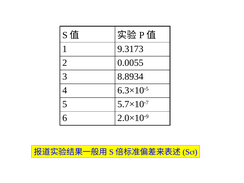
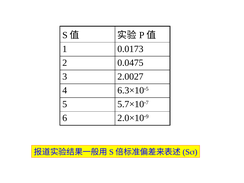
9.3173: 9.3173 -> 0.0173 (130, 49)
0.0055: 0.0055 -> 0.0475 (130, 63)
8.8934: 8.8934 -> 2.0027 (130, 77)
